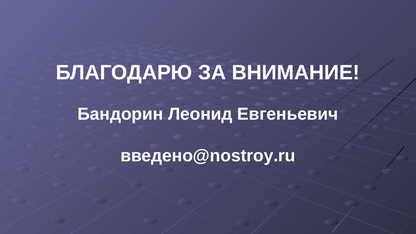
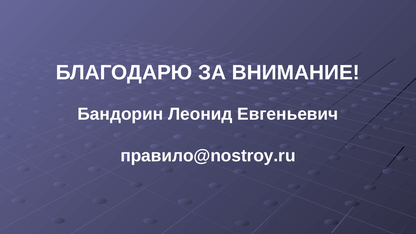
введено@nostroy.ru: введено@nostroy.ru -> правило@nostroy.ru (208, 156)
